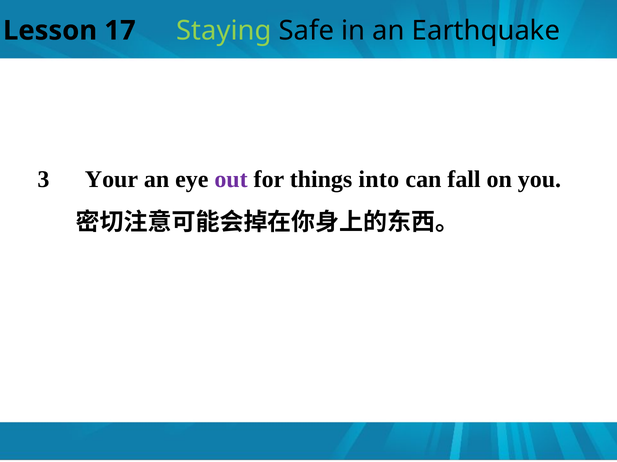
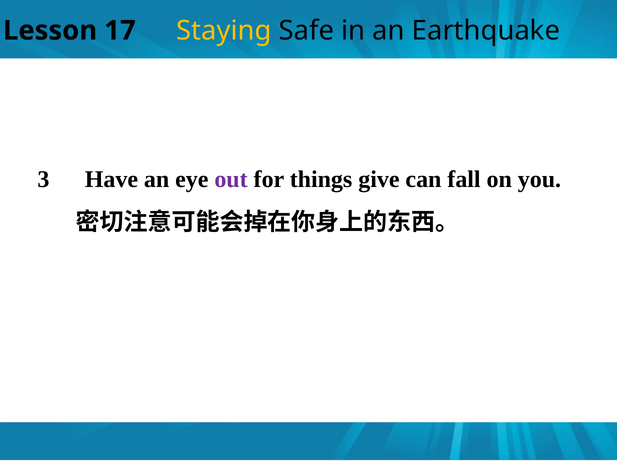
Staying colour: light green -> yellow (224, 31)
Your: Your -> Have (111, 179)
into: into -> give (379, 179)
